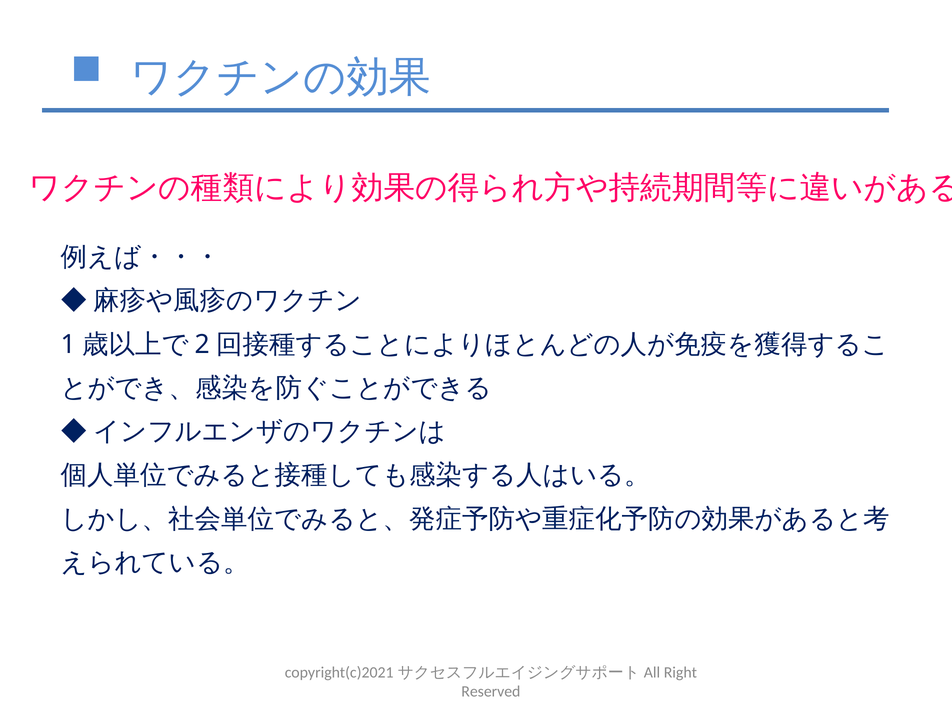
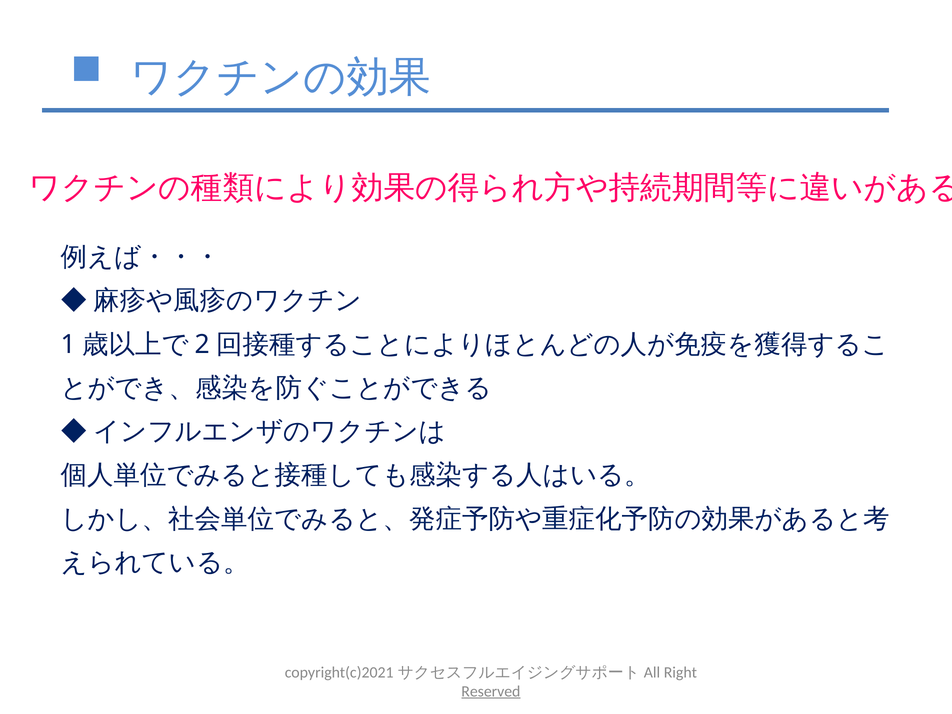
Reserved underline: none -> present (491, 691)
